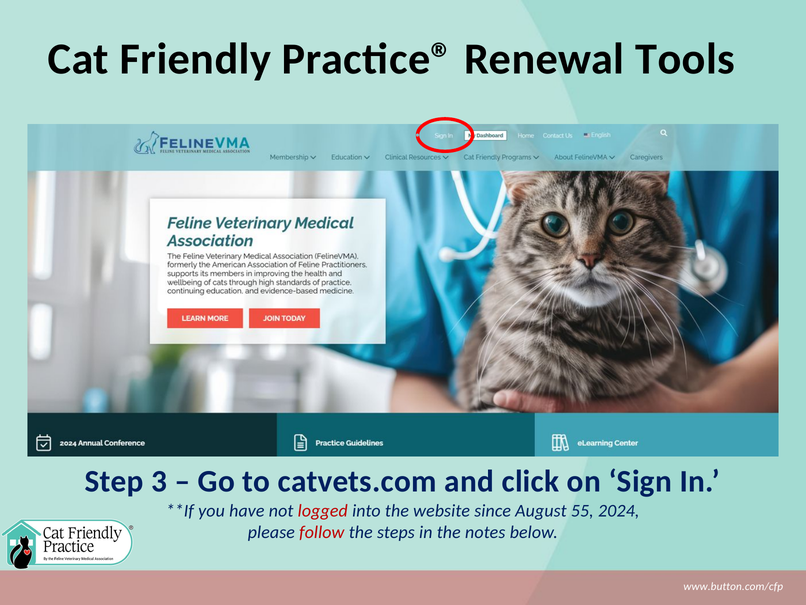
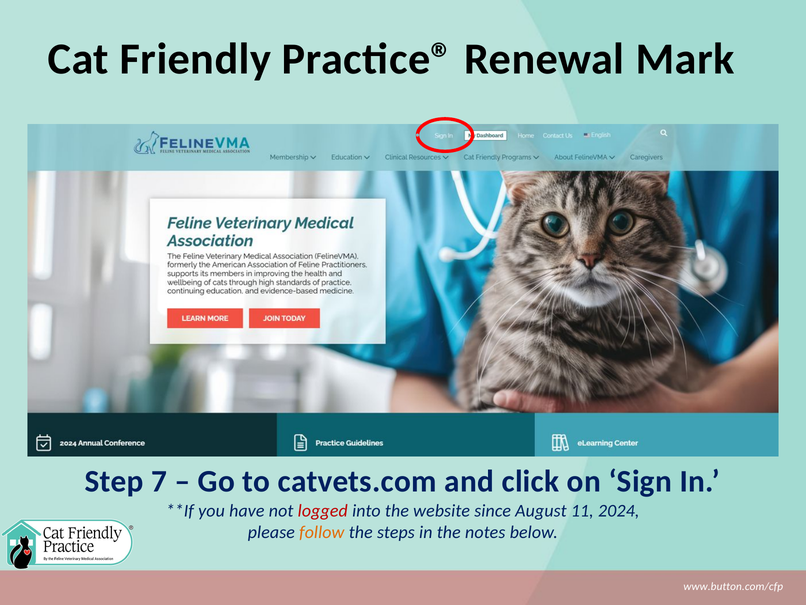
Tools: Tools -> Mark (685, 59)
3: 3 -> 7 (159, 481)
55: 55 -> 11 (582, 510)
follow colour: red -> orange (322, 532)
